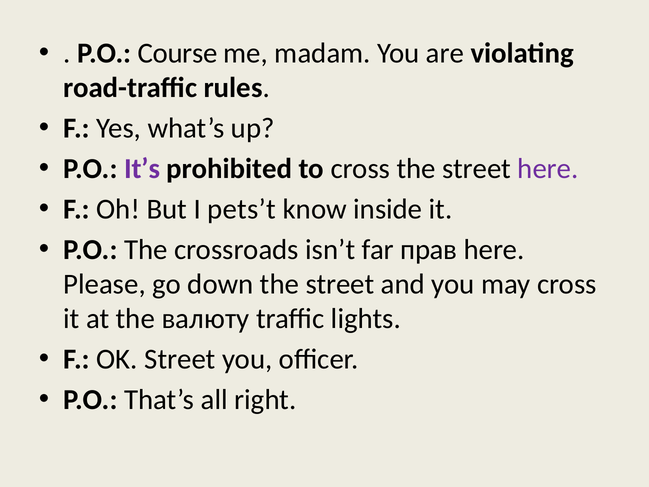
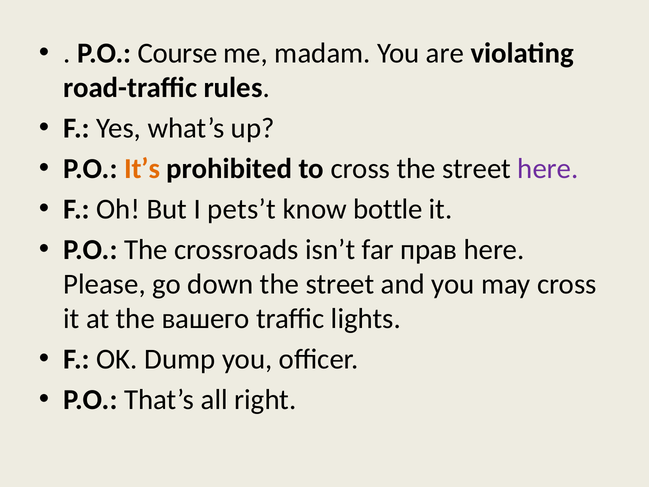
It’s colour: purple -> orange (142, 169)
inside: inside -> bottle (388, 209)
валюту: валюту -> вашего (206, 319)
OK Street: Street -> Dump (180, 359)
